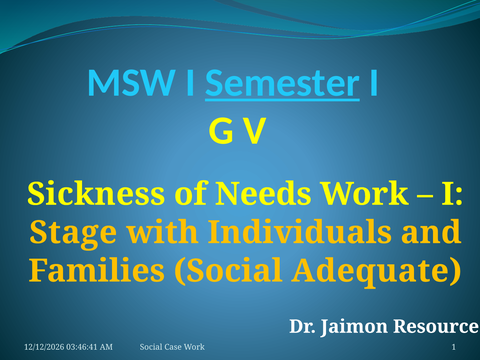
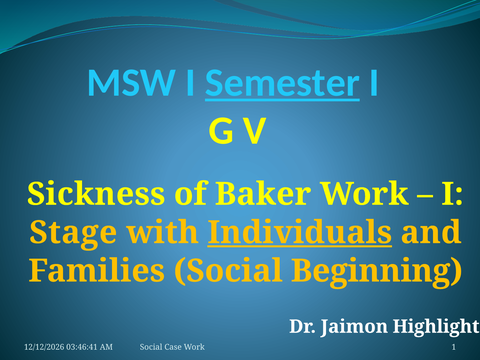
Needs: Needs -> Baker (263, 194)
Individuals underline: none -> present (300, 233)
Adequate: Adequate -> Beginning (377, 271)
Resource: Resource -> Highlight (436, 327)
